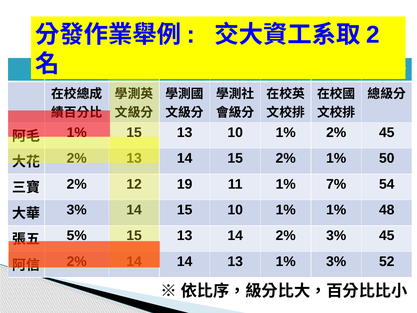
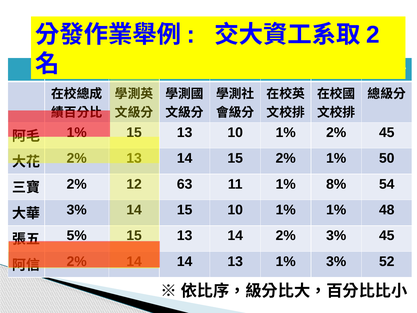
19: 19 -> 63 (185, 184)
7%: 7% -> 8% (336, 184)
